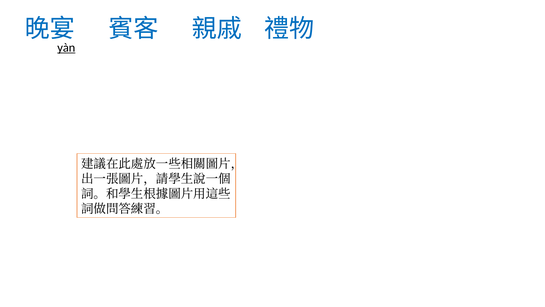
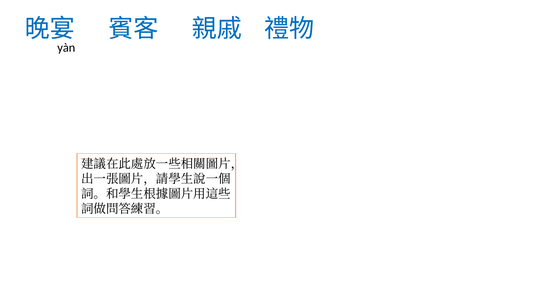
yàn underline: present -> none (66, 48)
